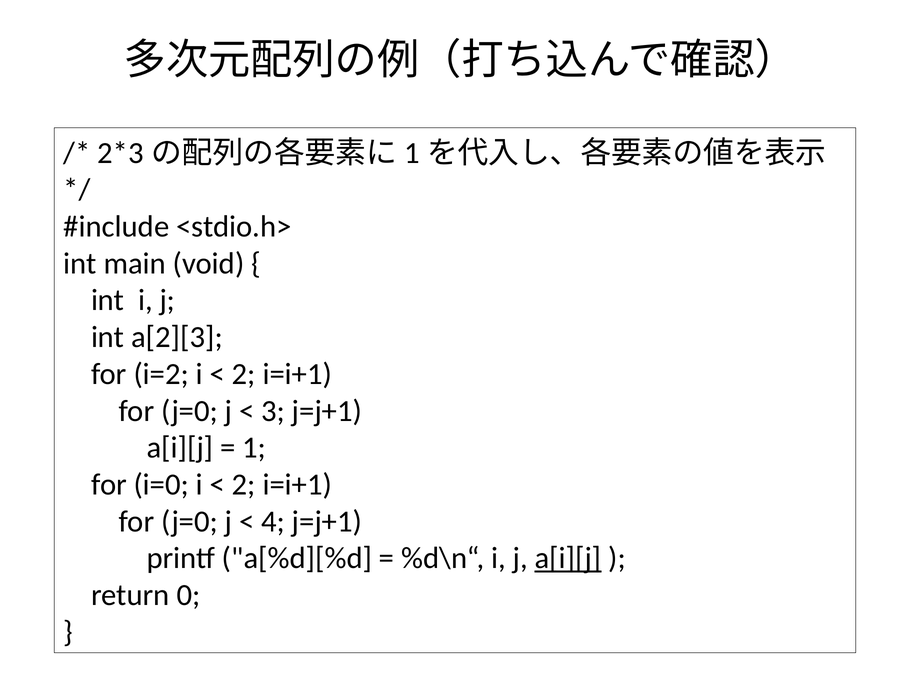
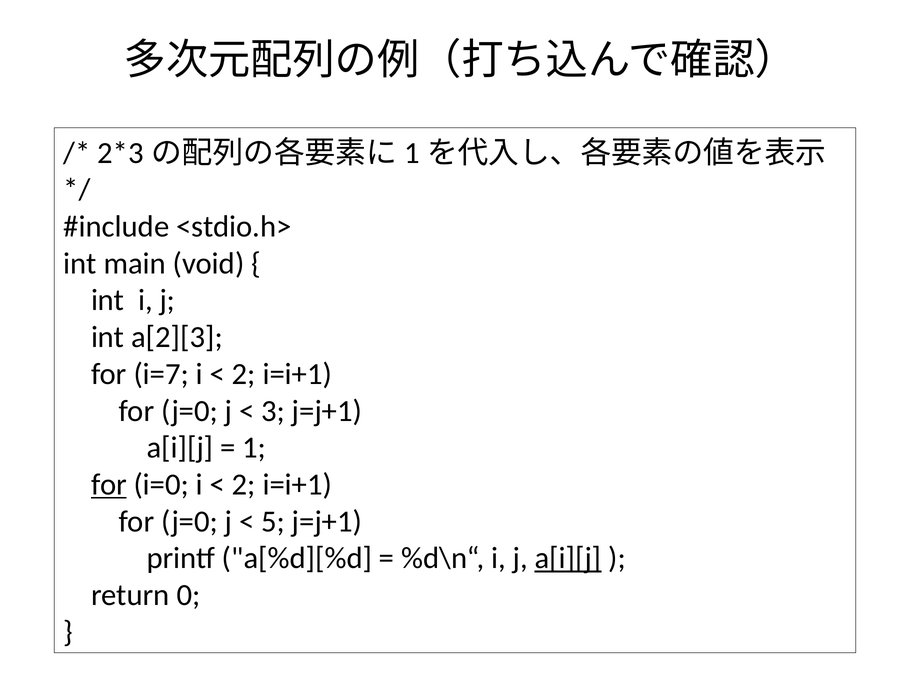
i=2: i=2 -> i=7 (161, 374)
for underline: none -> present (109, 484)
4: 4 -> 5 (273, 521)
